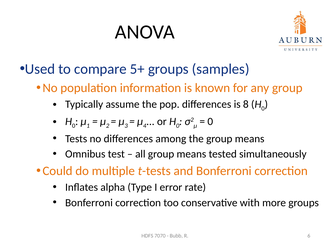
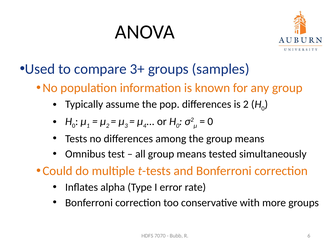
5+: 5+ -> 3+ (137, 69)
is 8: 8 -> 2 (246, 105)
